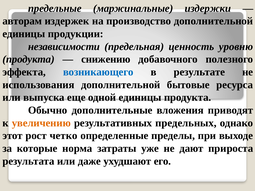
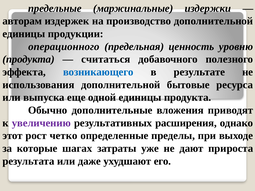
независимости: независимости -> операционного (64, 47)
снижению: снижению -> считаться (106, 59)
увеличению colour: orange -> purple (41, 123)
предельных: предельных -> расширения (186, 123)
норма: норма -> шагах (77, 149)
